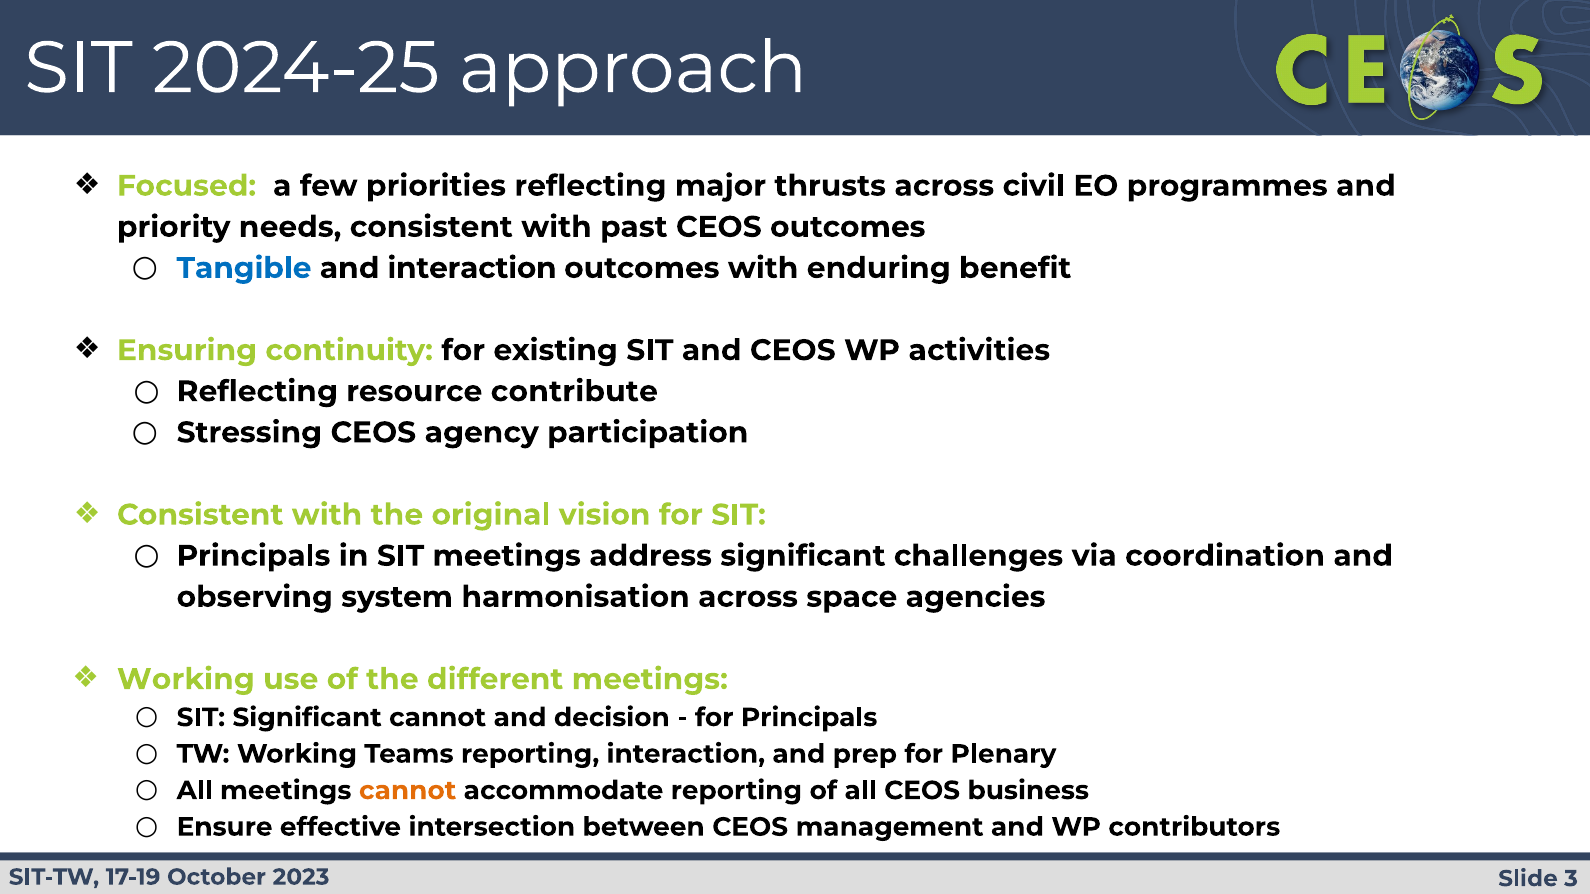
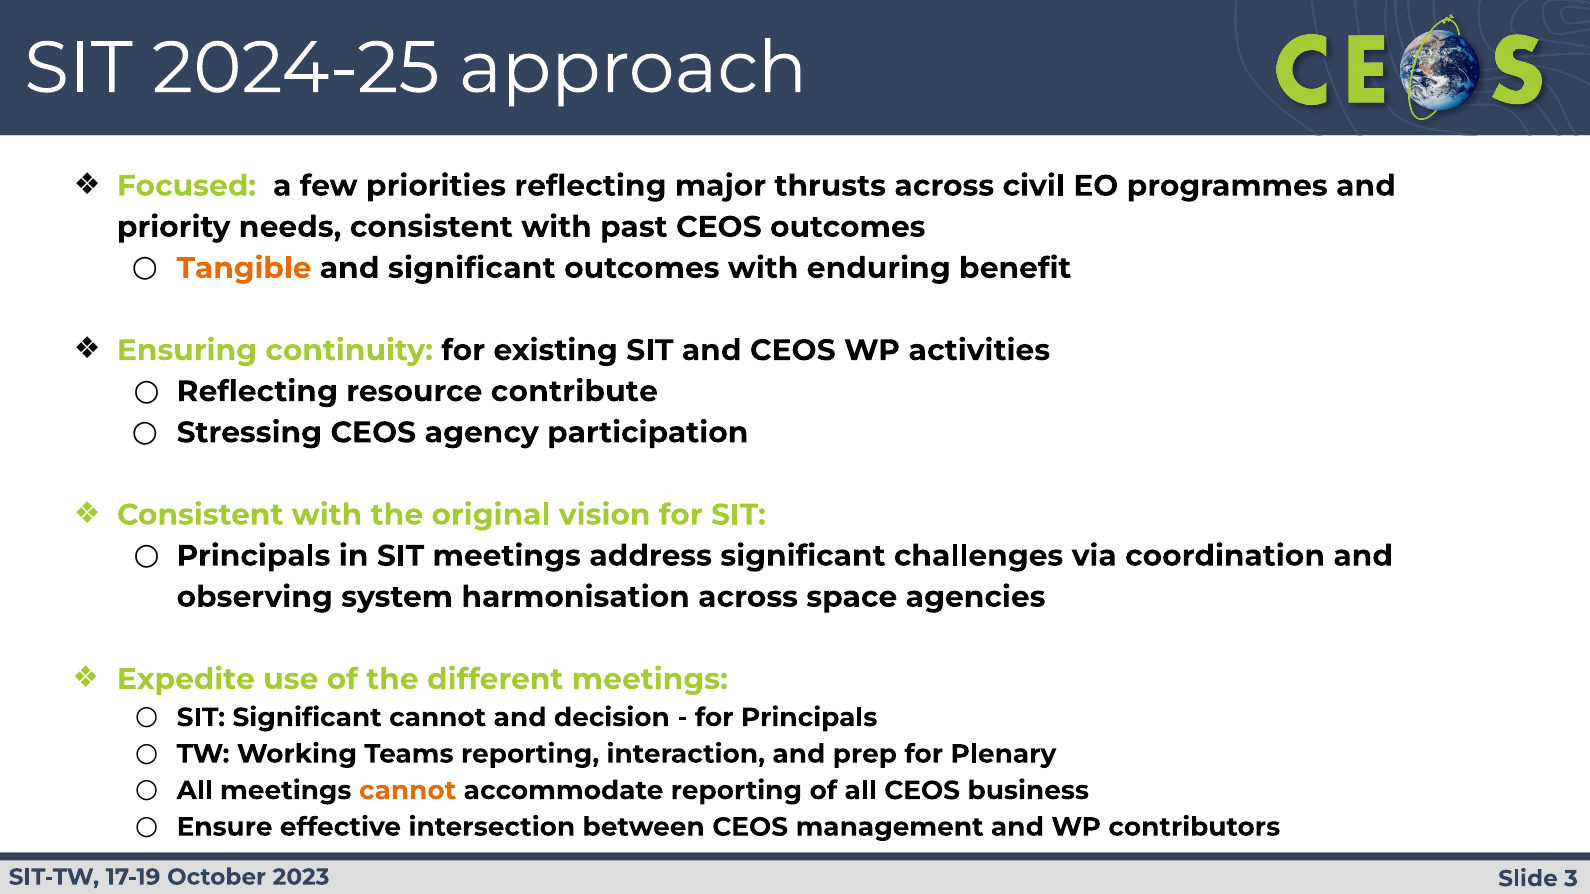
Tangible colour: blue -> orange (244, 268)
and interaction: interaction -> significant (472, 268)
Working: Working -> Expedite (186, 679)
